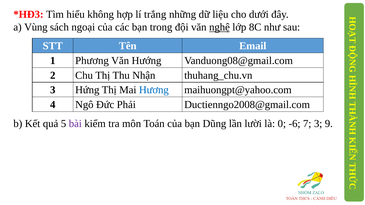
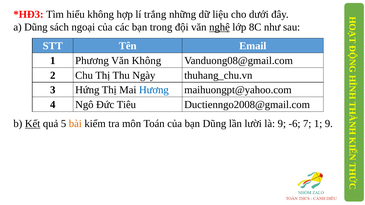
a Vùng: Vùng -> Dũng (36, 27)
Văn Hướng: Hướng -> Không (146, 61)
Nhận: Nhận -> Ngày (144, 75)
Phải: Phải -> Tiêu (126, 105)
Kết underline: none -> present (33, 124)
bài colour: purple -> orange (75, 124)
là 0: 0 -> 9 (282, 124)
7 3: 3 -> 1 (318, 124)
